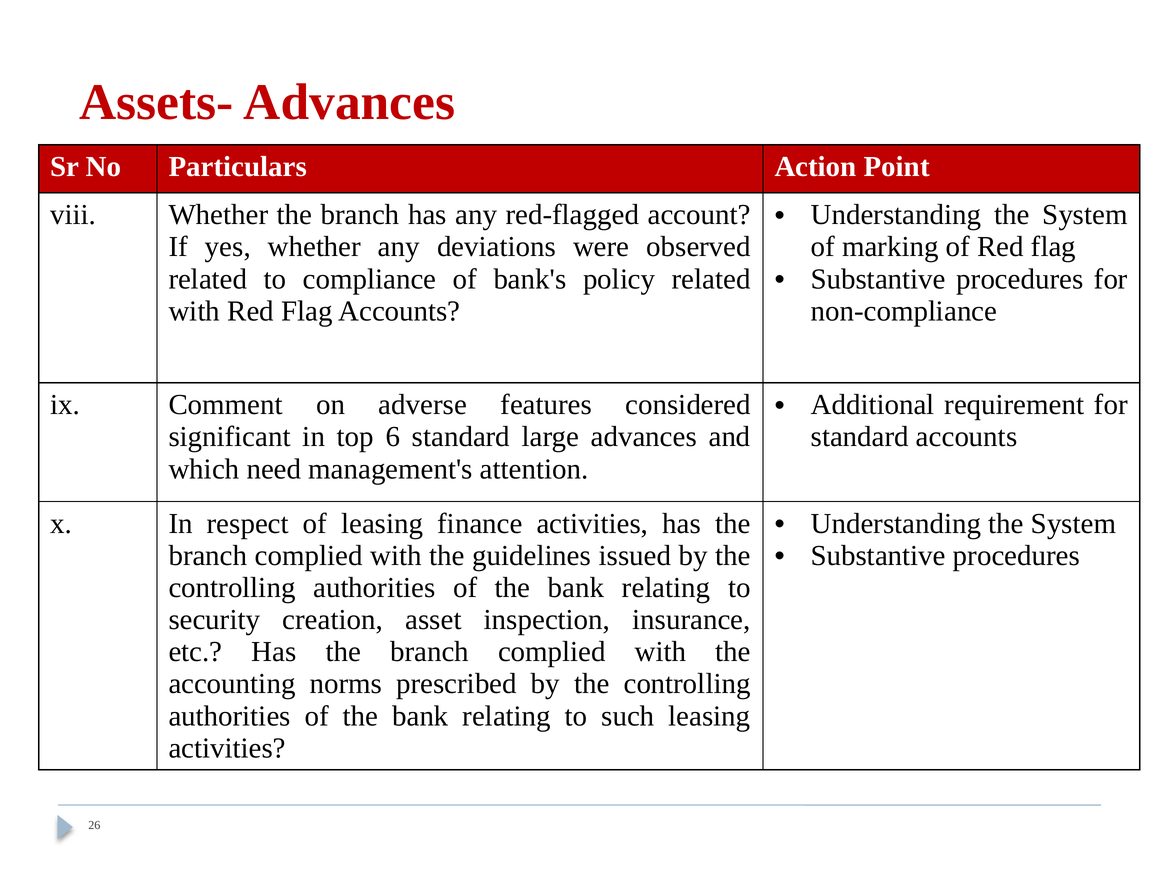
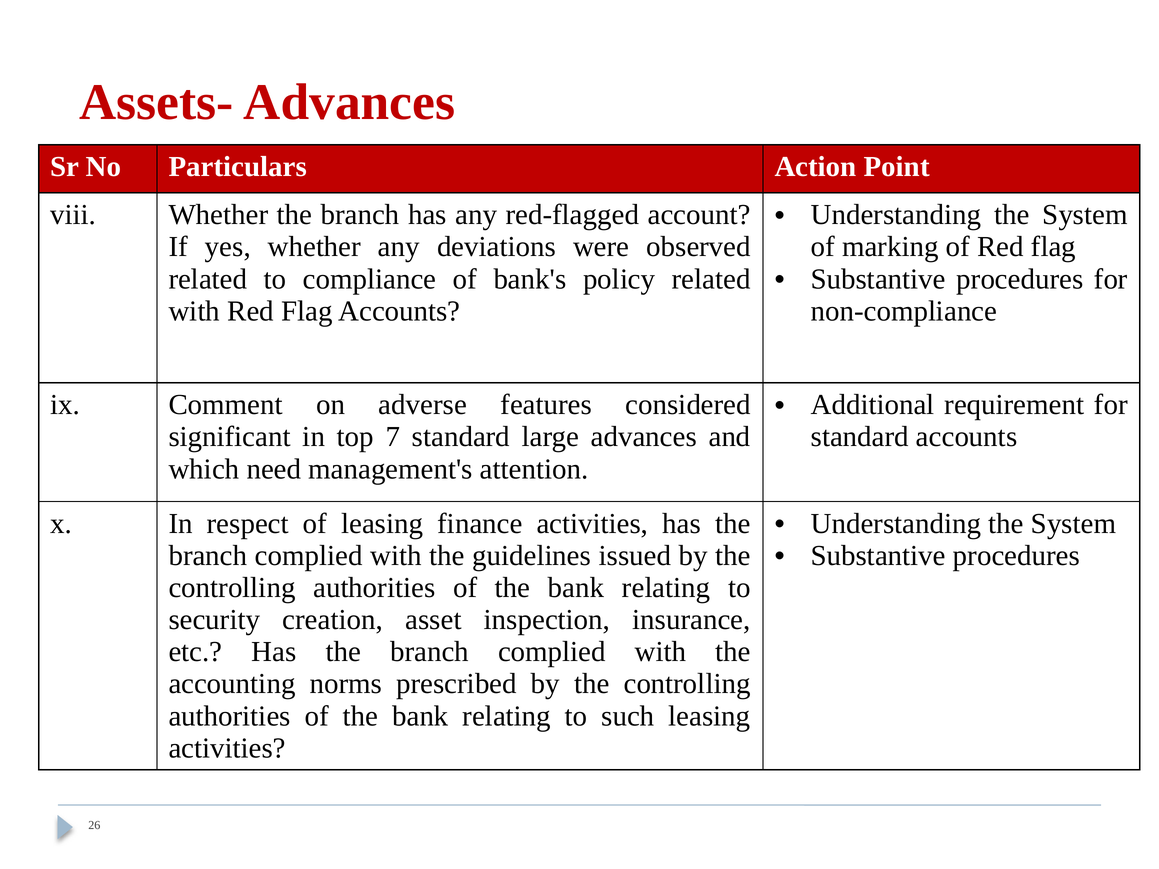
6: 6 -> 7 (393, 437)
